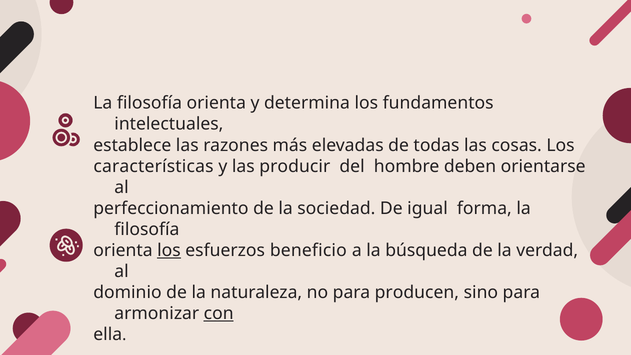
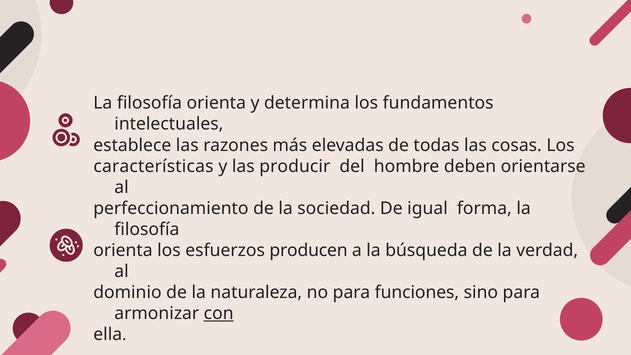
los underline: present -> none (169, 250)
beneficio: beneficio -> producen (309, 250)
producen: producen -> funciones (417, 292)
